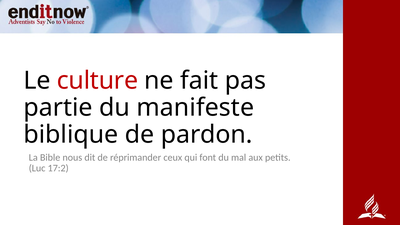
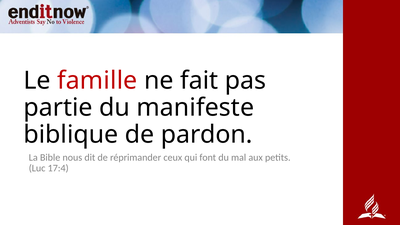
culture: culture -> famille (97, 81)
17:2: 17:2 -> 17:4 (58, 168)
